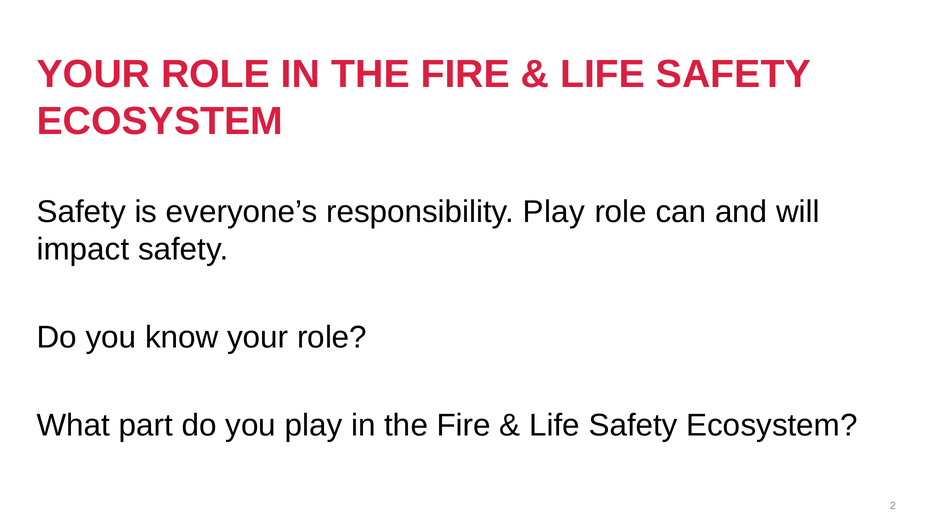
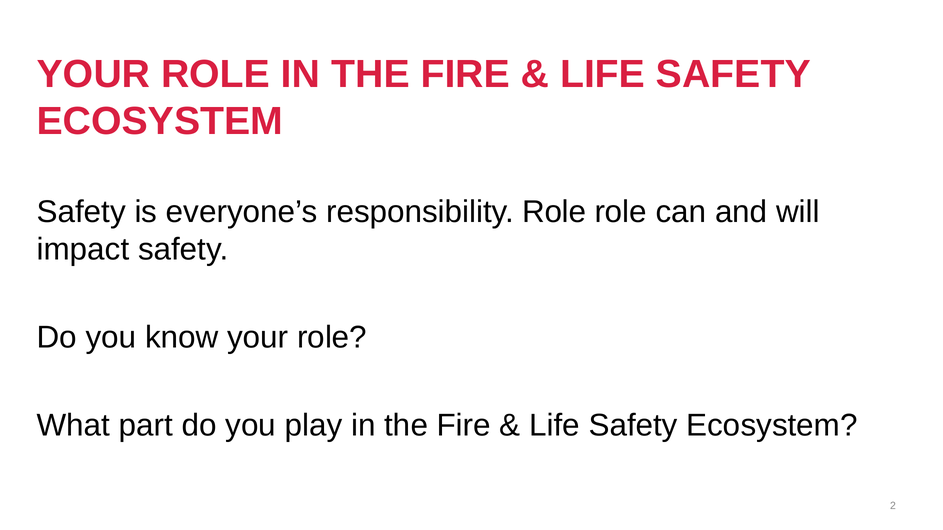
responsibility Play: Play -> Role (554, 212)
